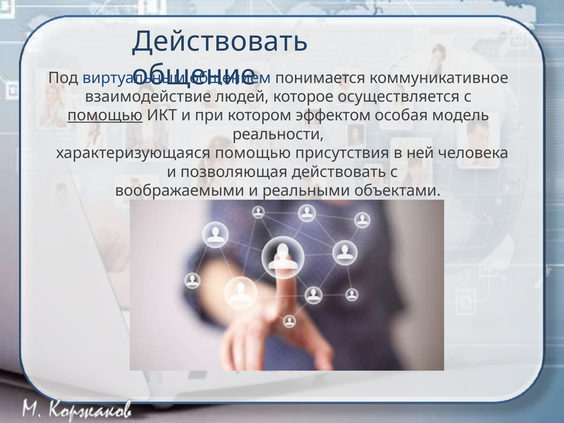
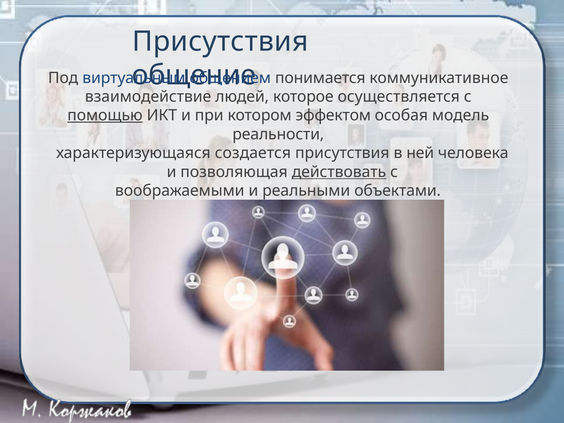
Действовать: Действовать -> Присутствия (220, 41)
характеризующаяся помощью: помощью -> создается (253, 153)
действовать underline: none -> present (339, 172)
